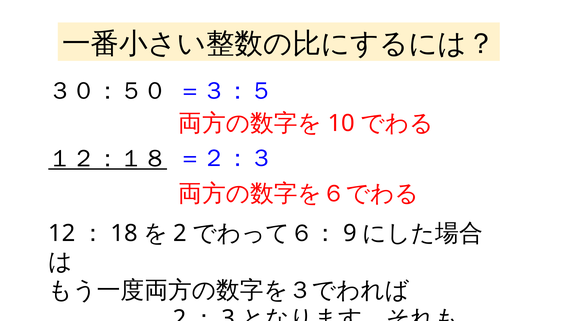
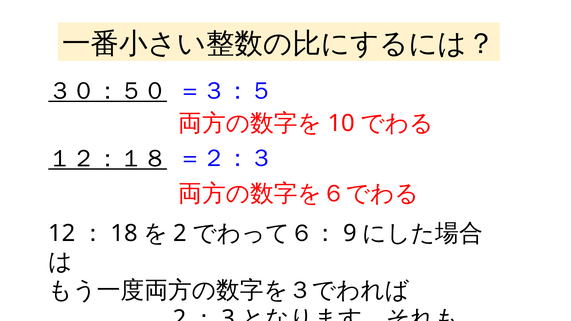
３０：５０ underline: none -> present (108, 91)
